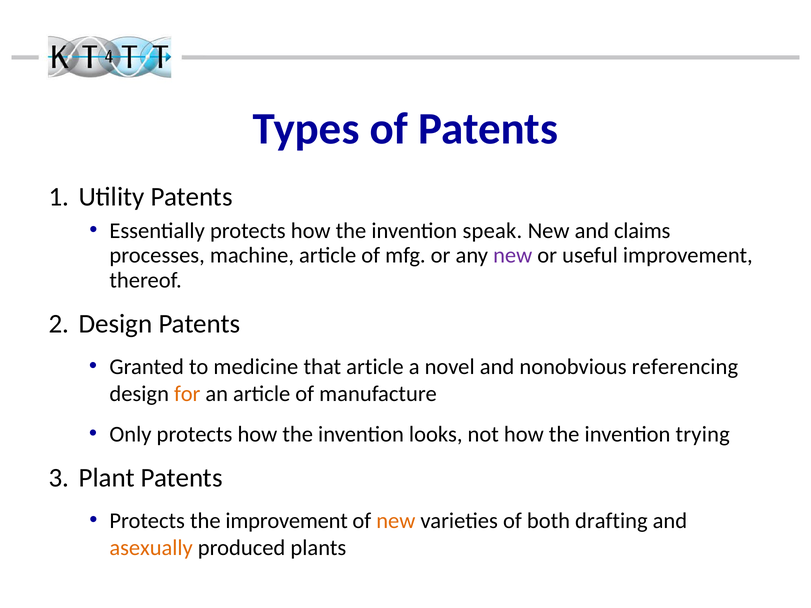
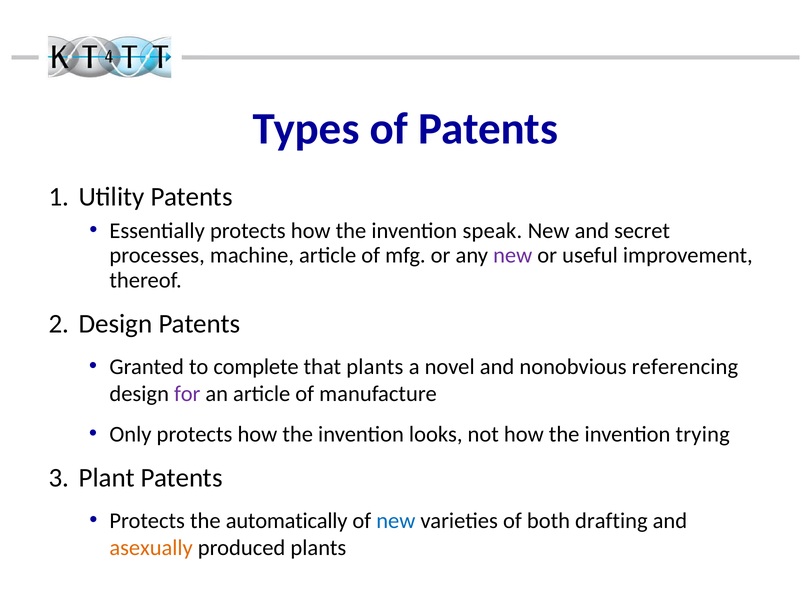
claims: claims -> secret (642, 231)
medicine: medicine -> complete (256, 367)
that article: article -> plants (375, 367)
for colour: orange -> purple (187, 394)
the improvement: improvement -> automatically (287, 521)
new colour: orange -> blue (396, 521)
